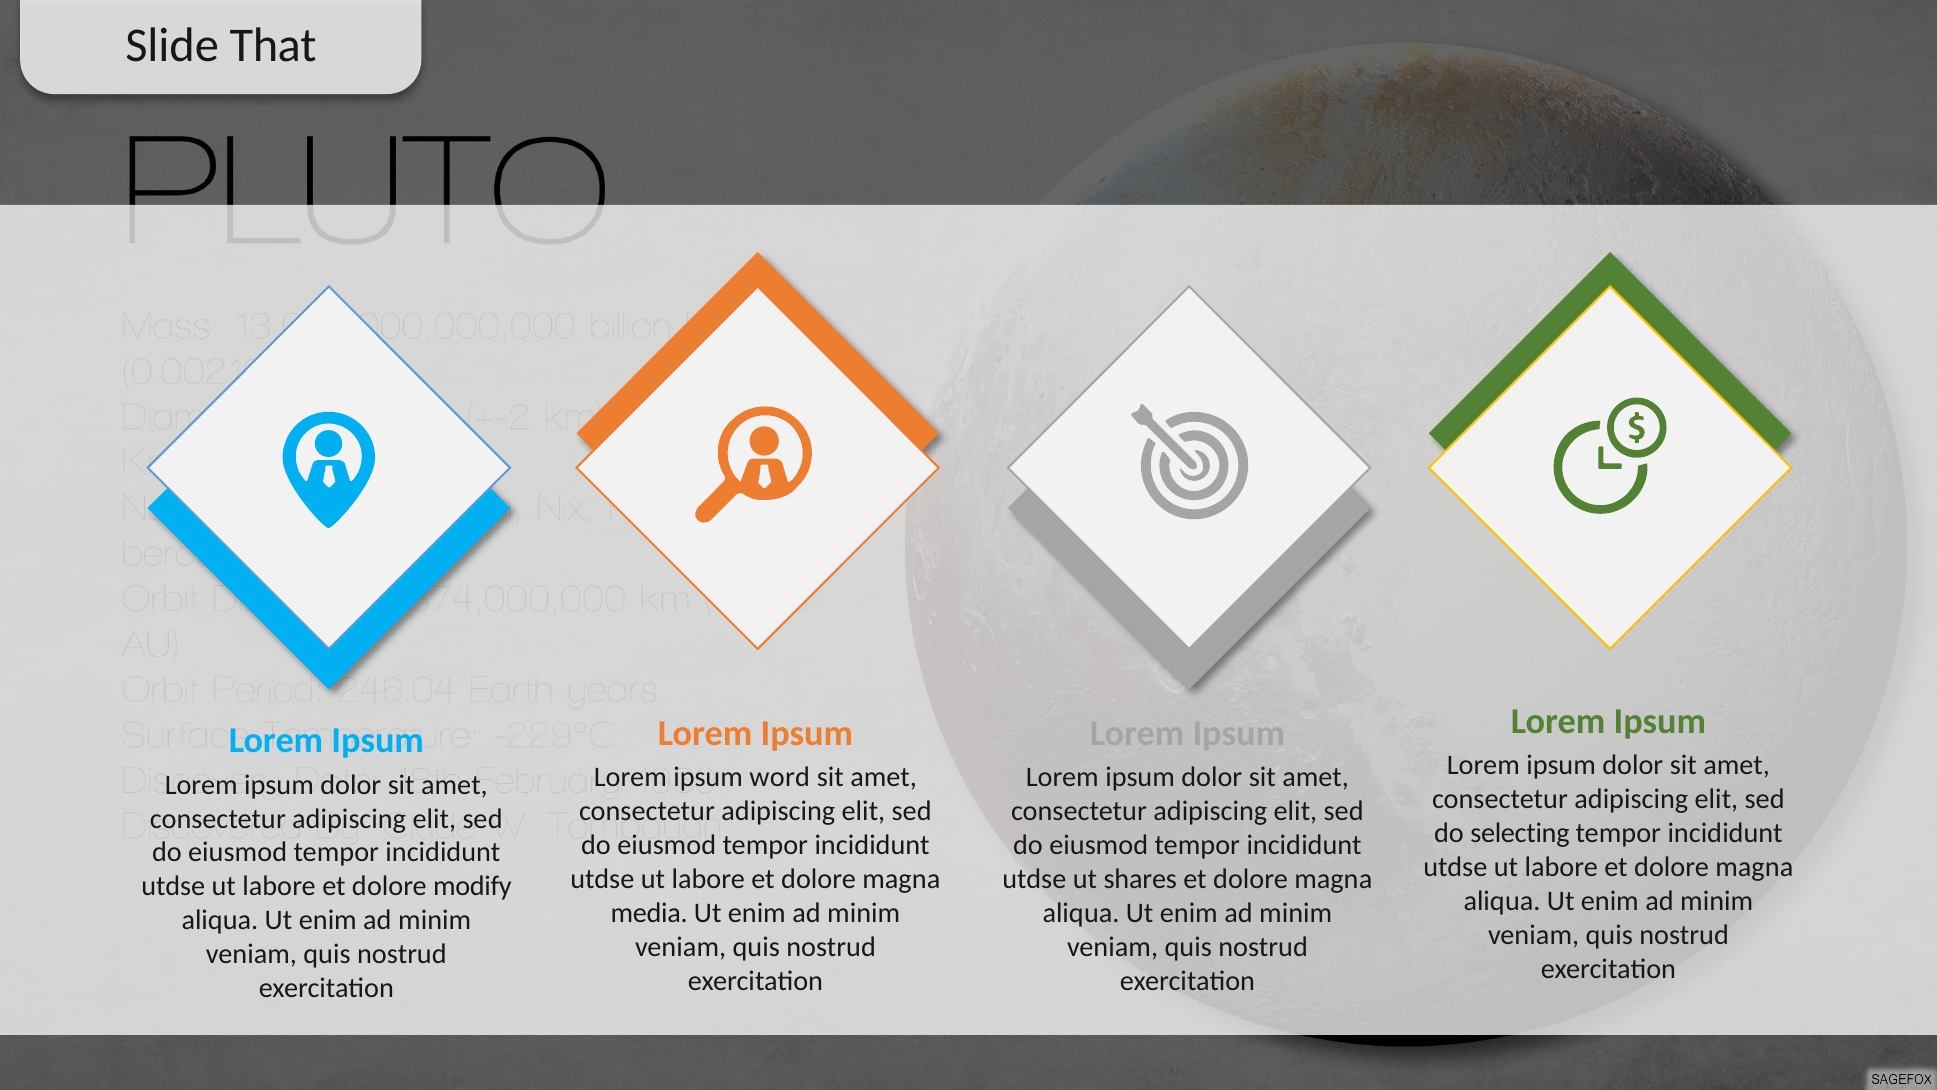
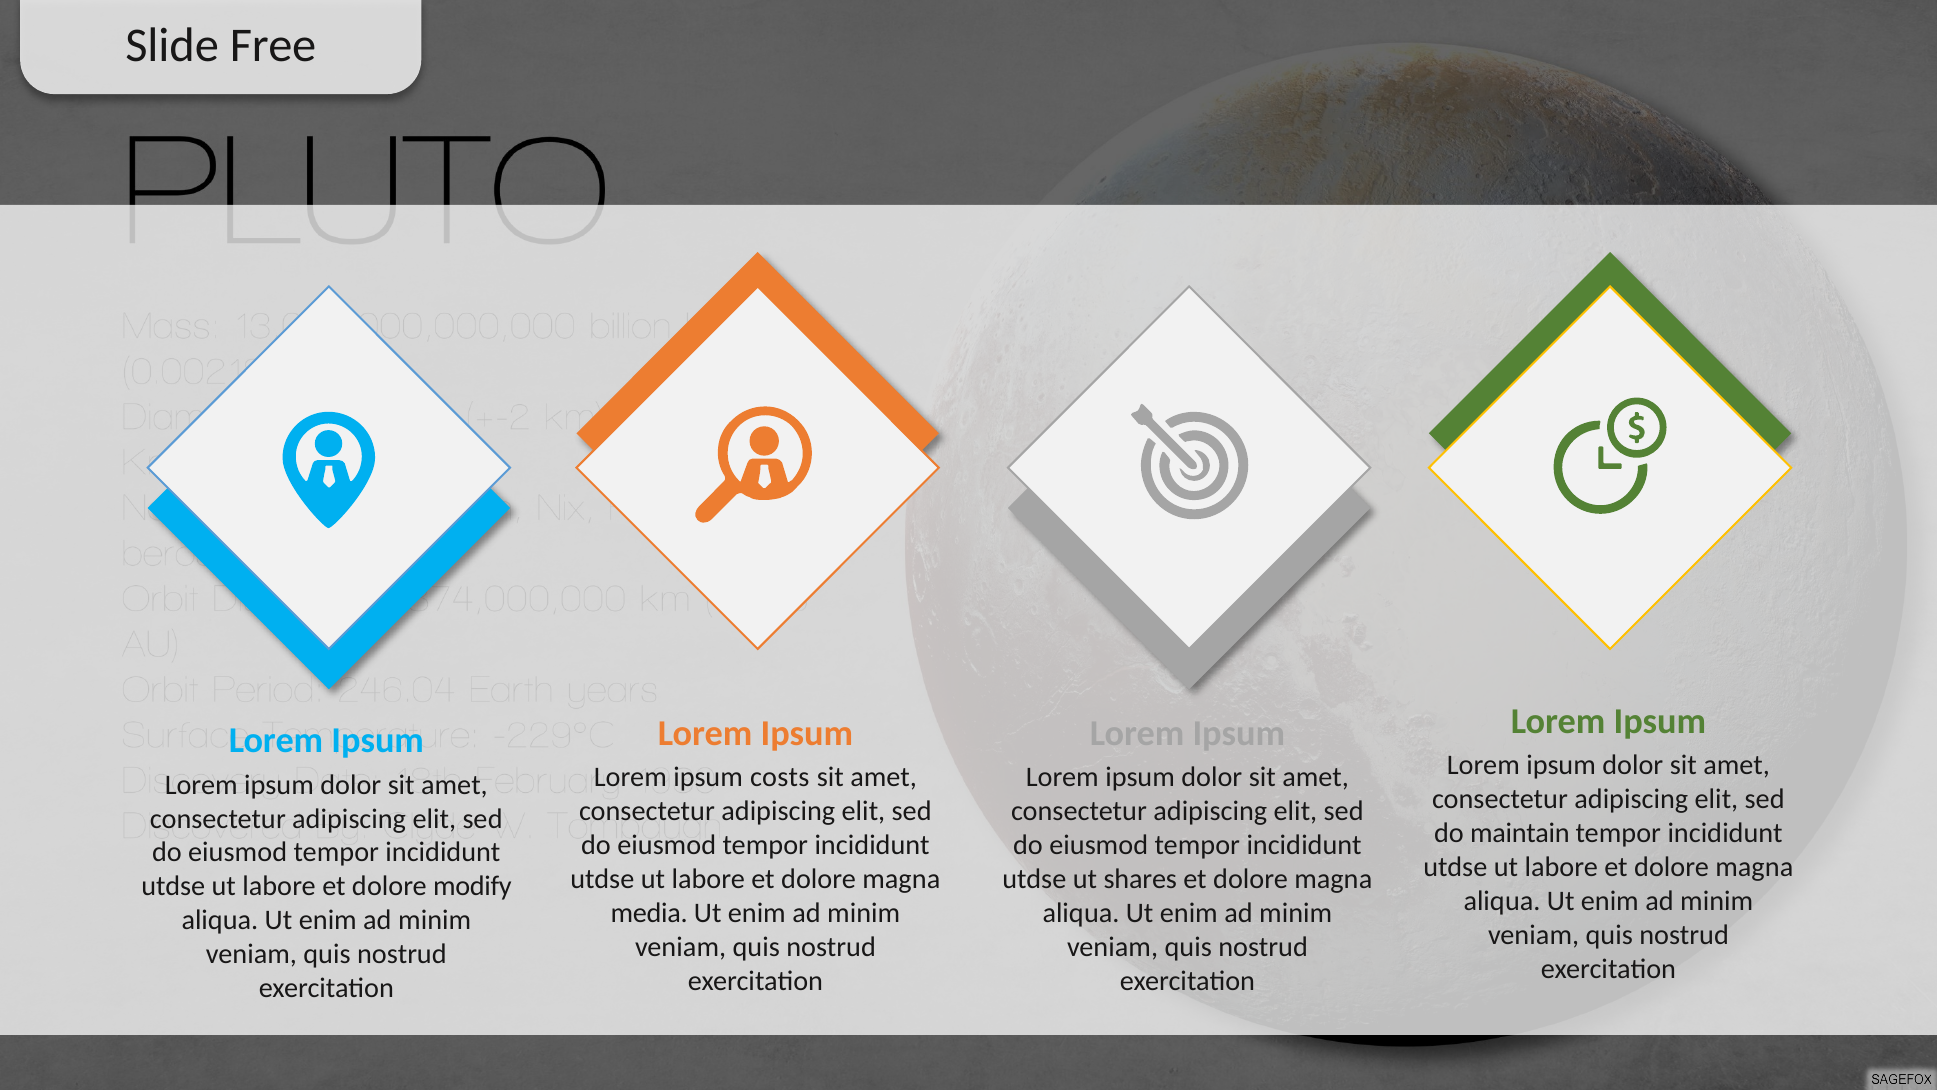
That: That -> Free (273, 46)
word: word -> costs (780, 777)
selecting: selecting -> maintain (1520, 833)
